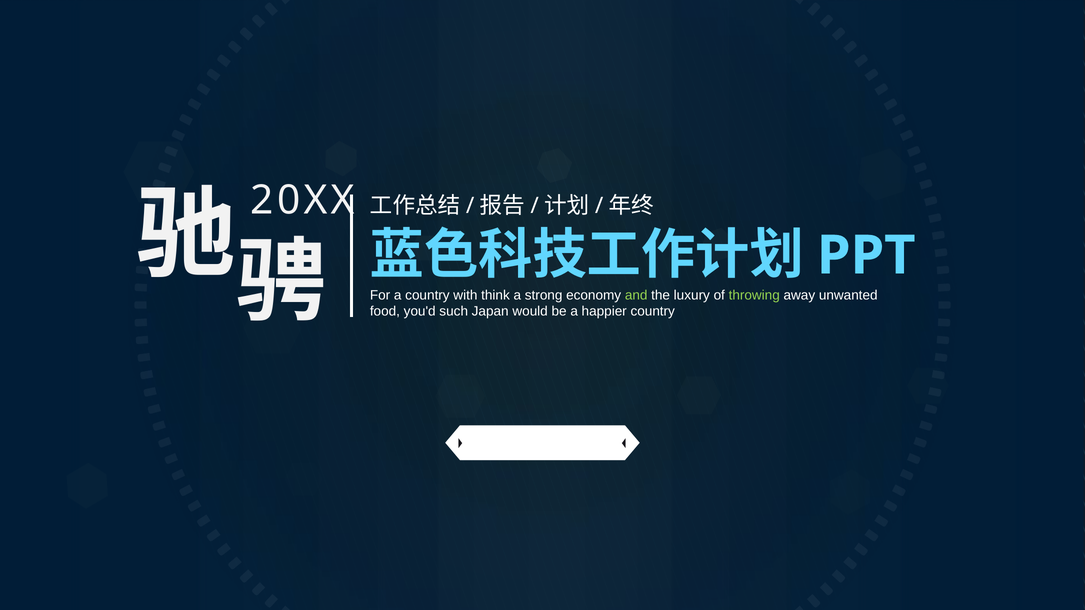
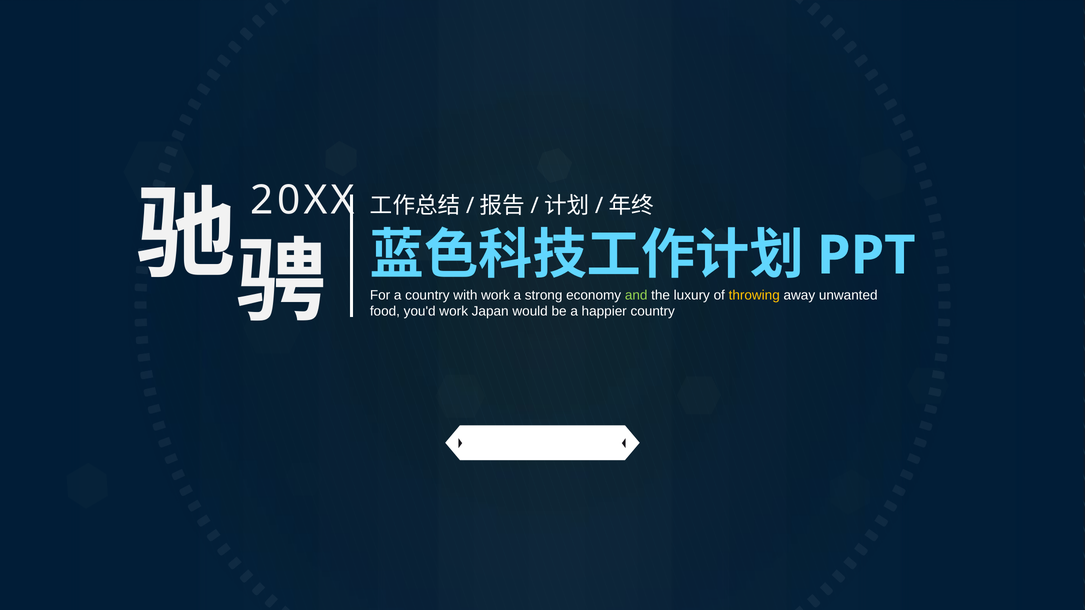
with think: think -> work (495, 295)
throwing colour: light green -> yellow (754, 295)
you'd such: such -> work (454, 312)
